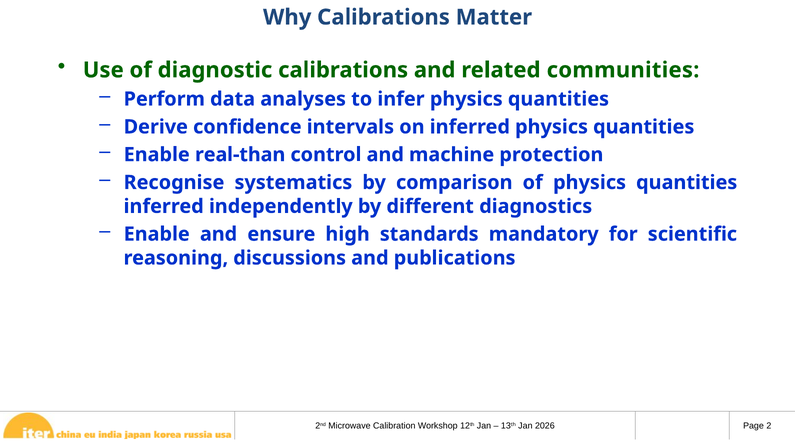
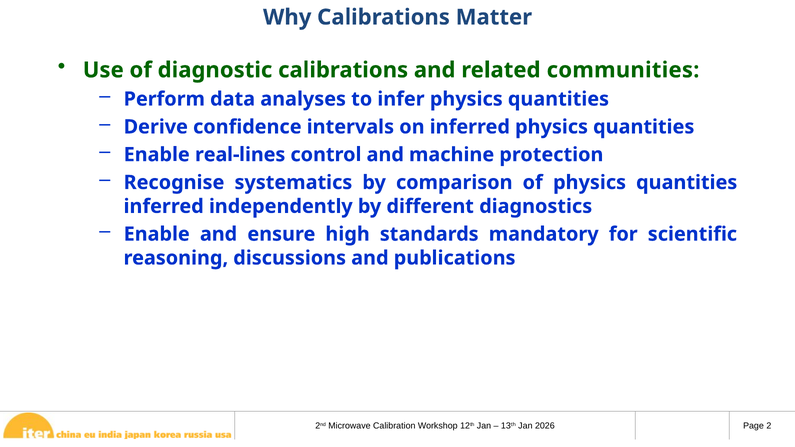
real-than: real-than -> real-lines (240, 155)
